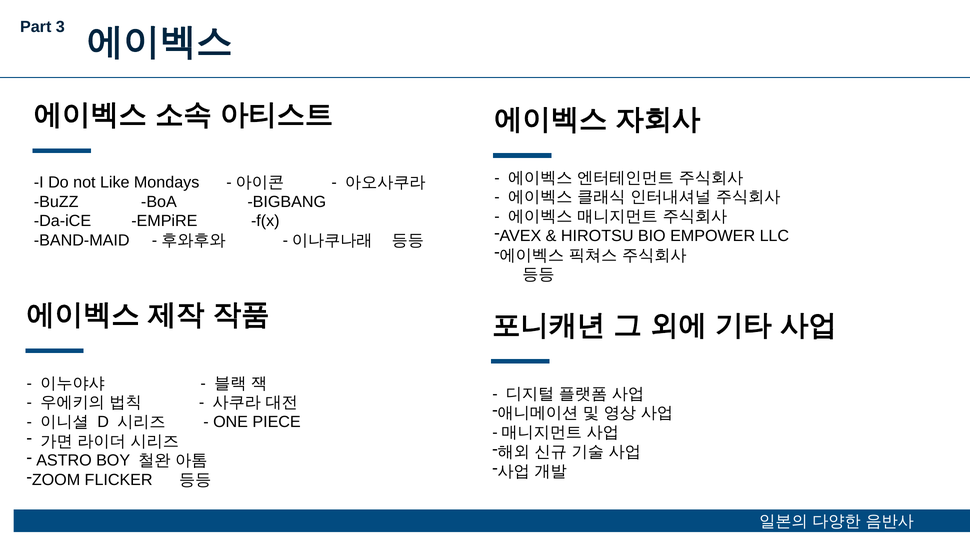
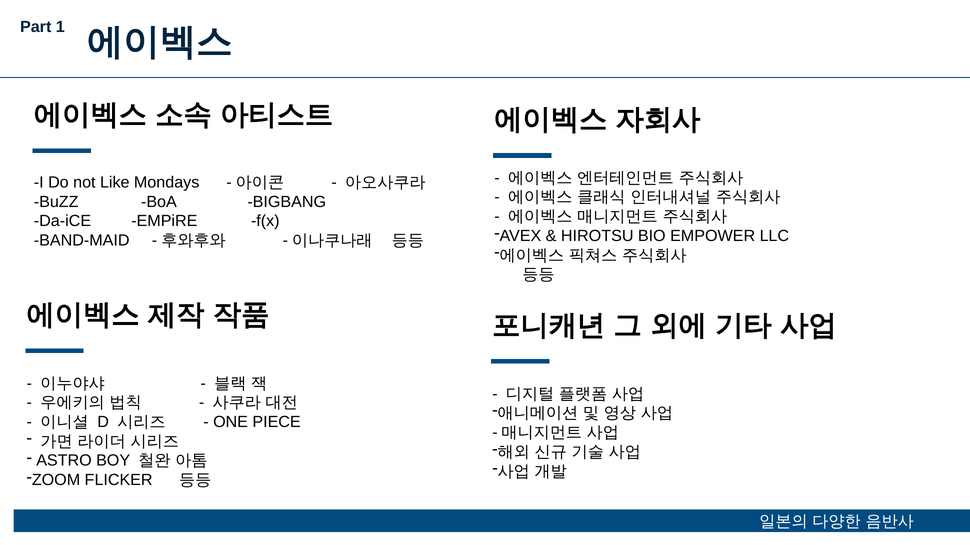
3: 3 -> 1 (60, 27)
